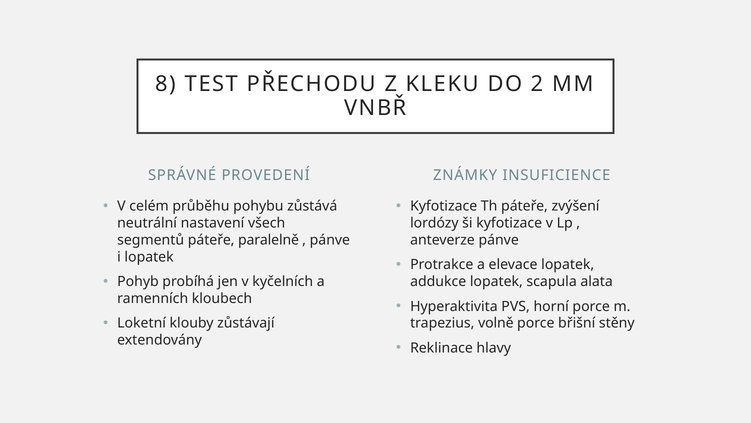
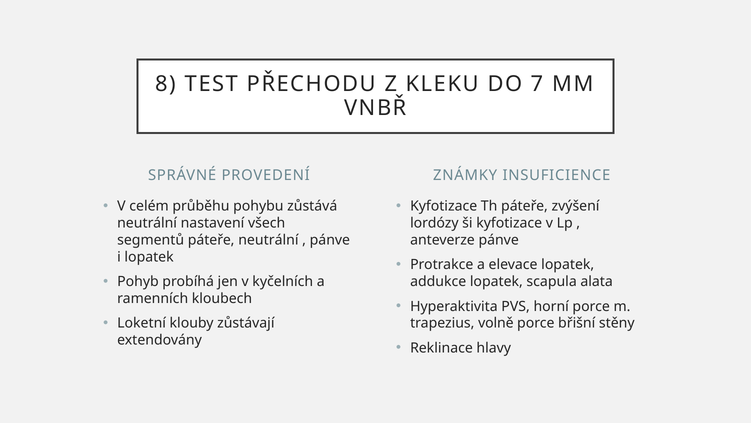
2: 2 -> 7 (537, 84)
páteře paralelně: paralelně -> neutrální (268, 240)
